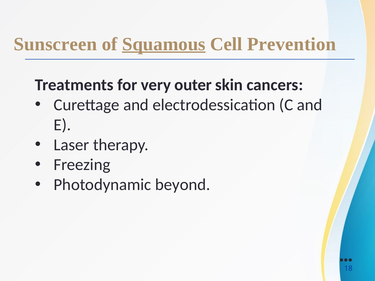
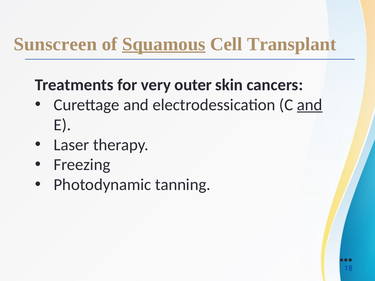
Prevention: Prevention -> Transplant (292, 44)
and underline: none -> present (310, 105)
beyond: beyond -> tanning (183, 185)
